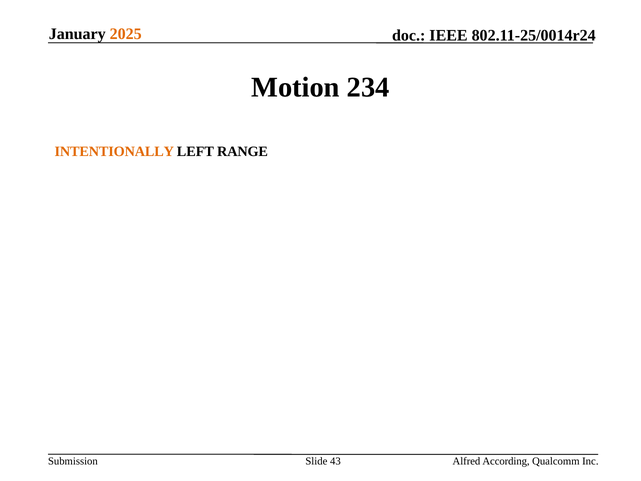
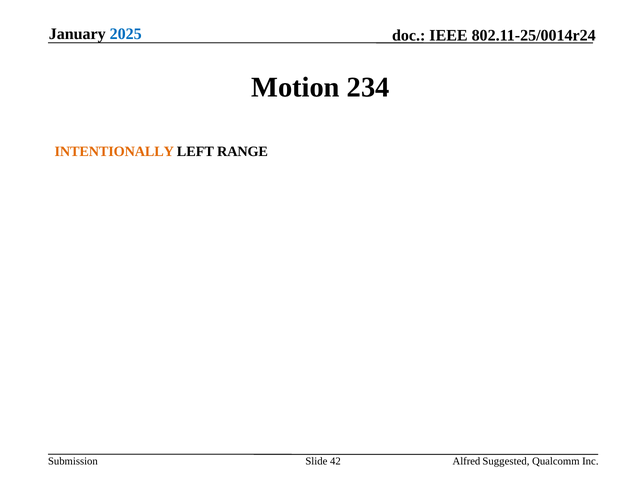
2025 colour: orange -> blue (126, 34)
43: 43 -> 42 (335, 461)
According: According -> Suggested (506, 461)
